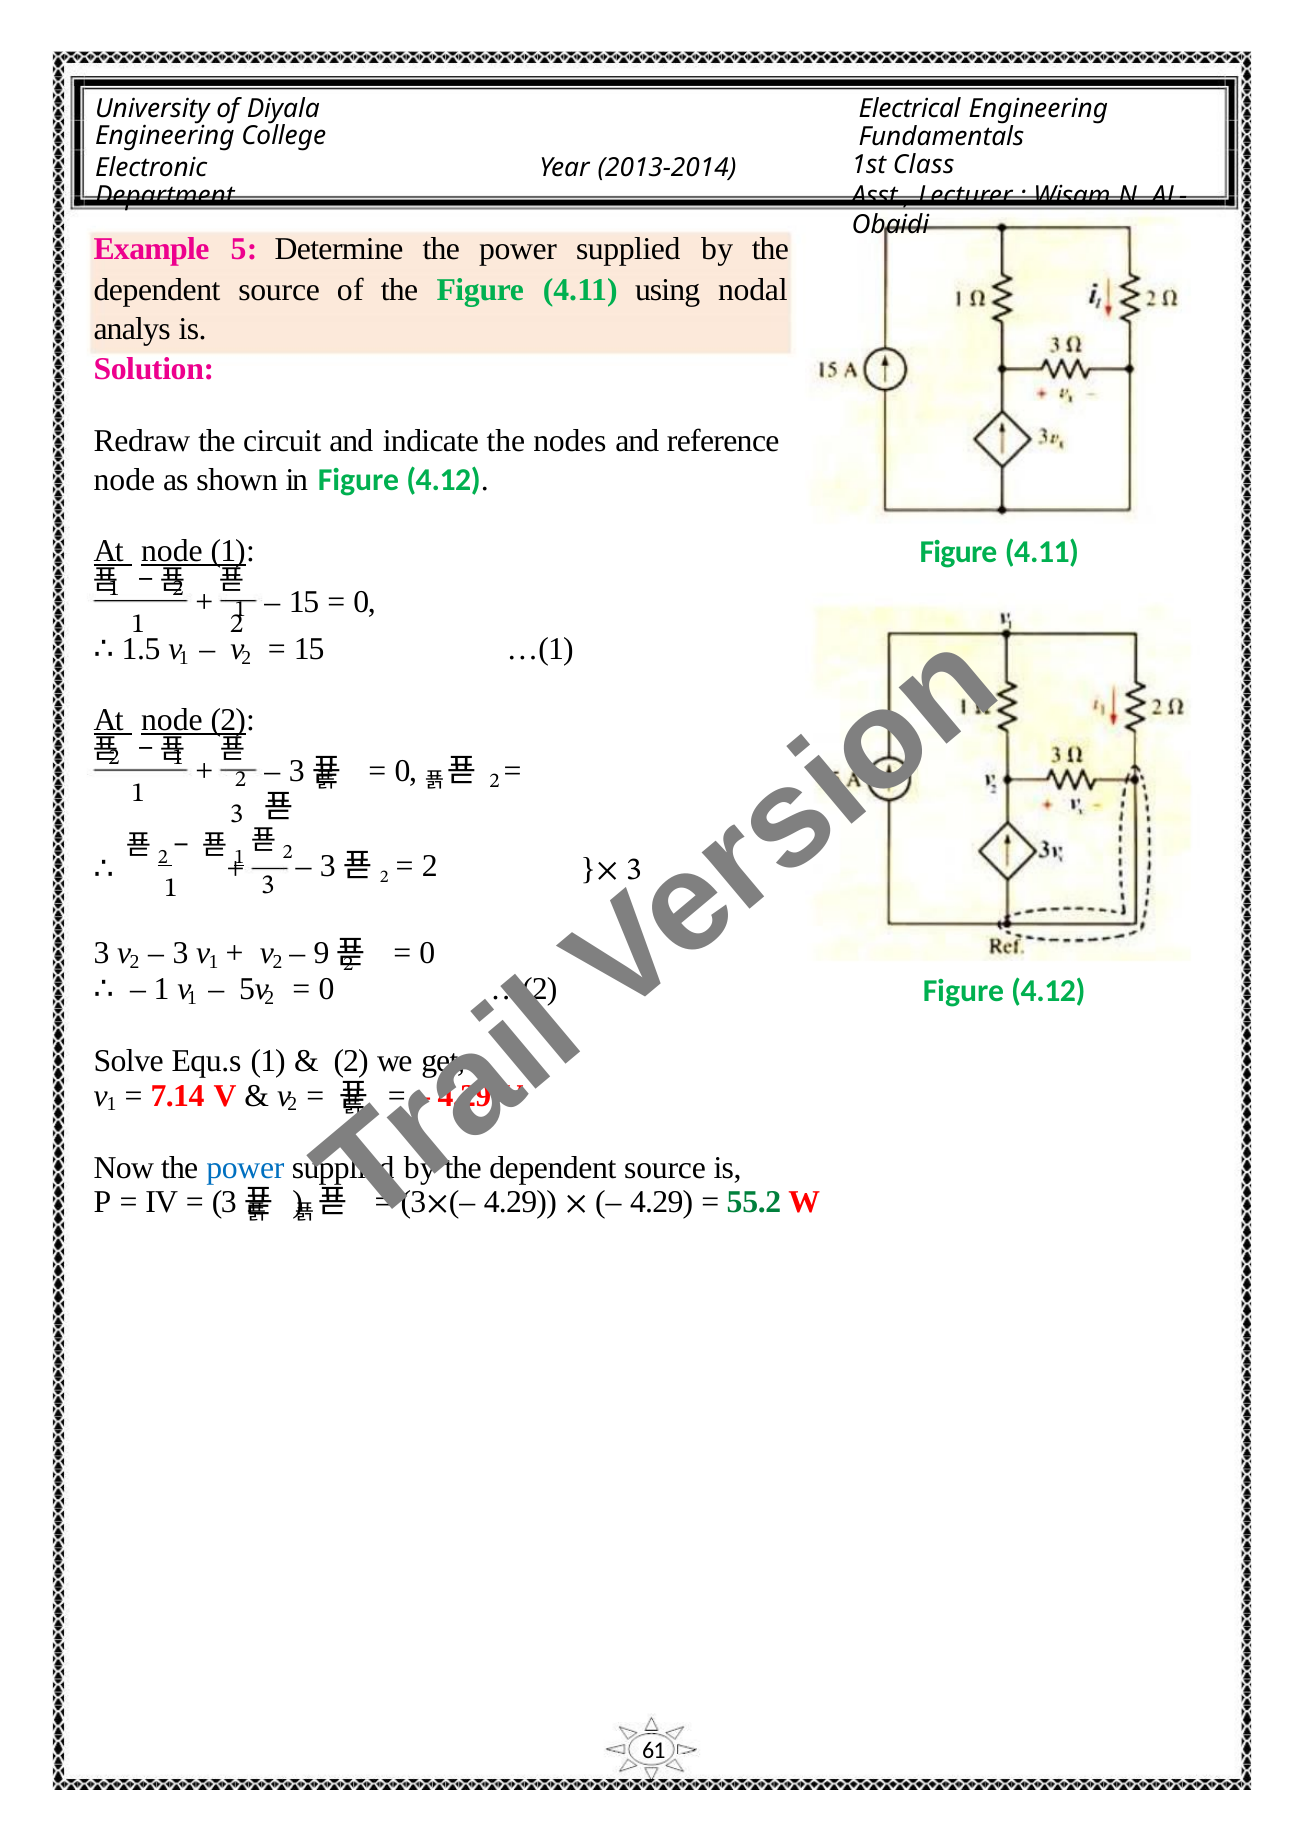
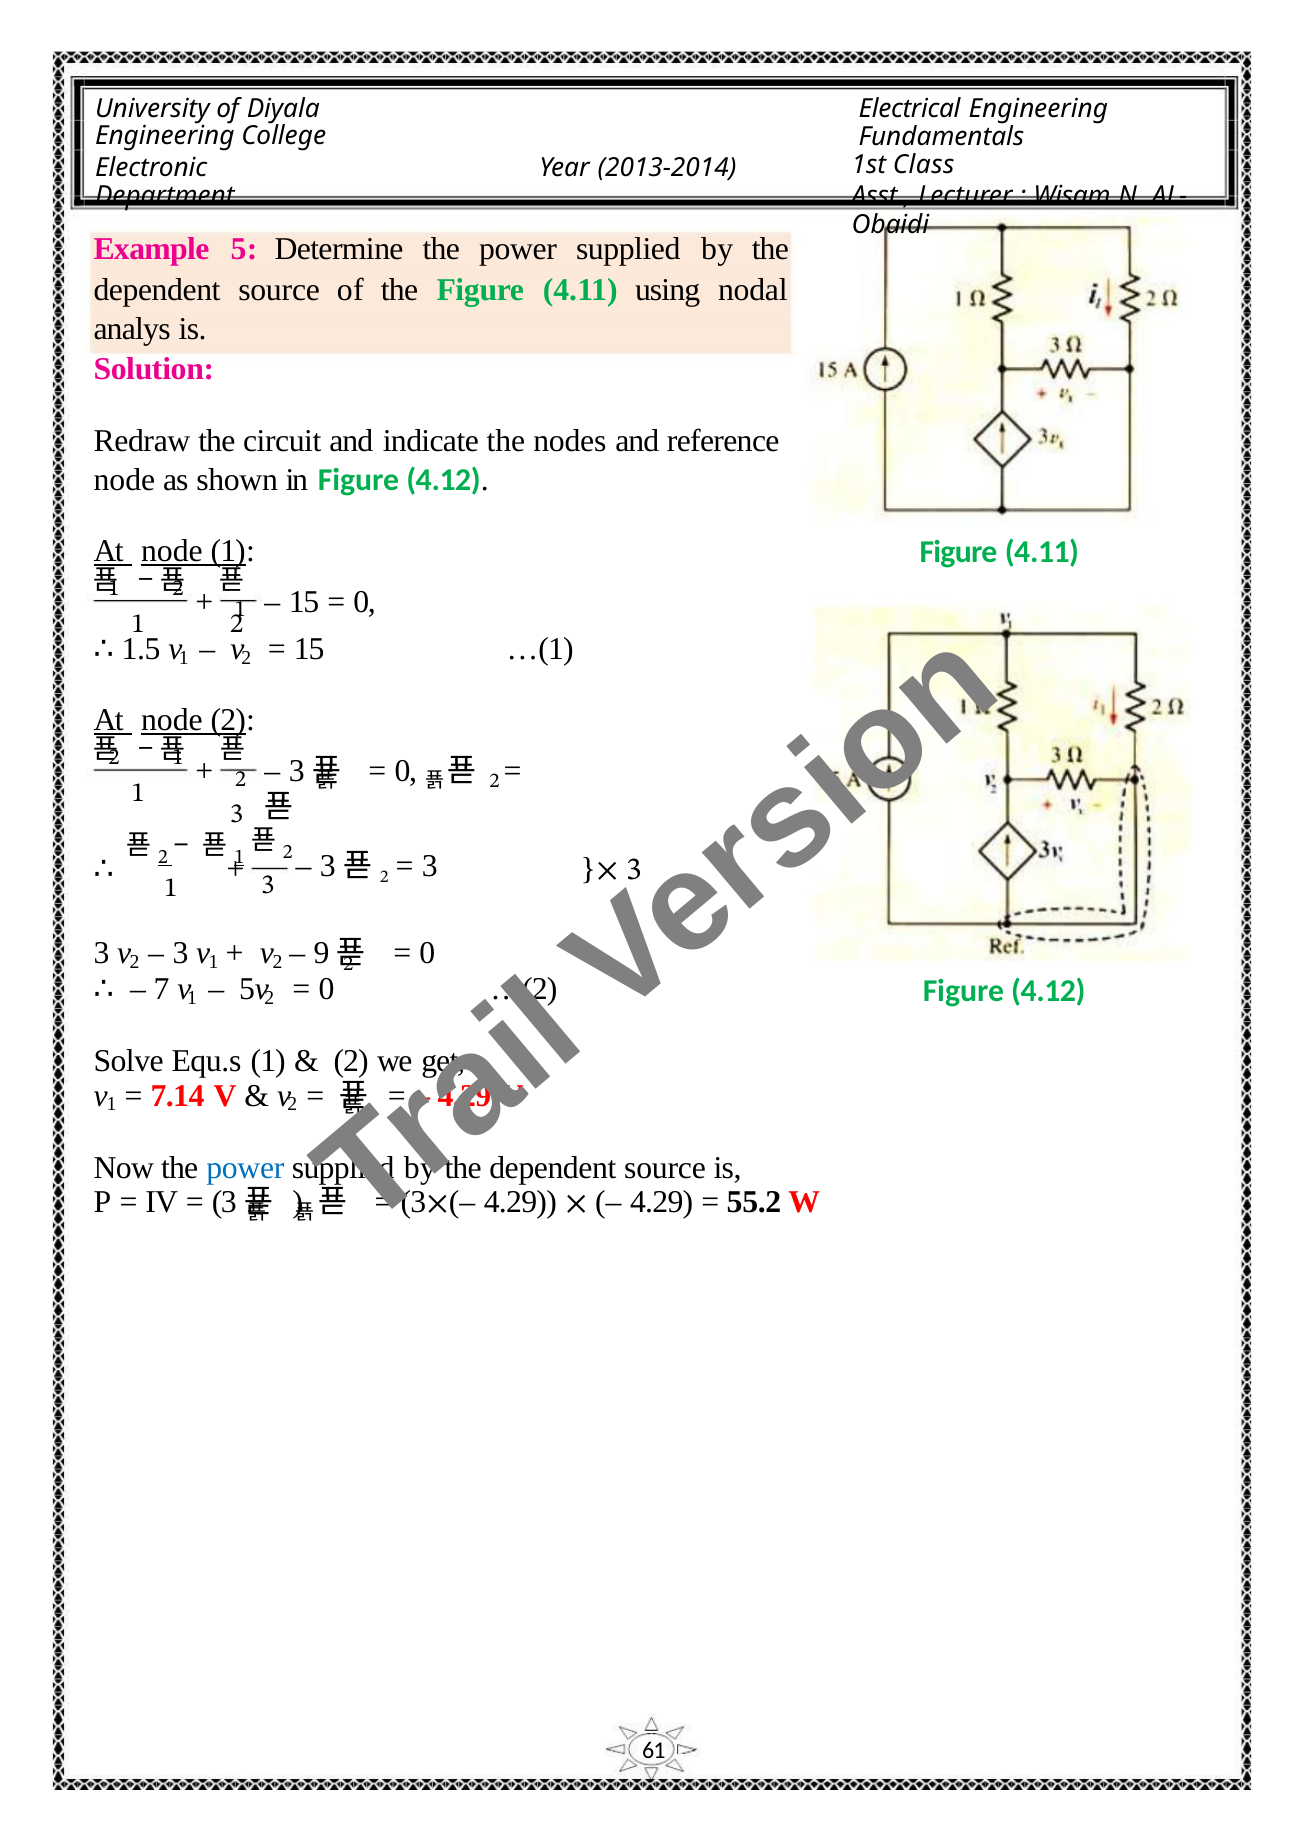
2: 2 -> 3 (430, 866)
1: 1 -> 7 (162, 989)
55.2 colour: green -> black (754, 1202)
